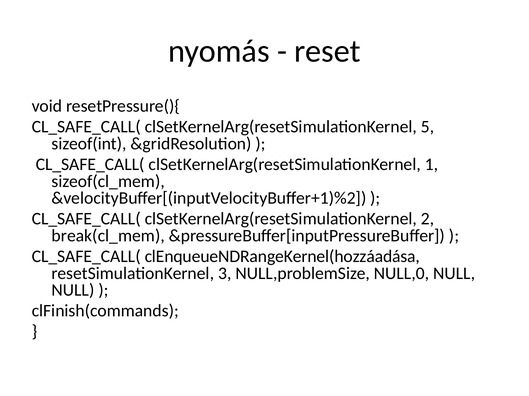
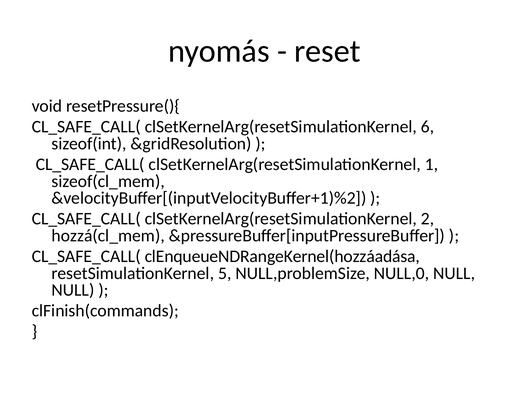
5: 5 -> 6 (428, 127)
break(cl_mem: break(cl_mem -> hozzá(cl_mem (108, 236)
3: 3 -> 5 (225, 274)
